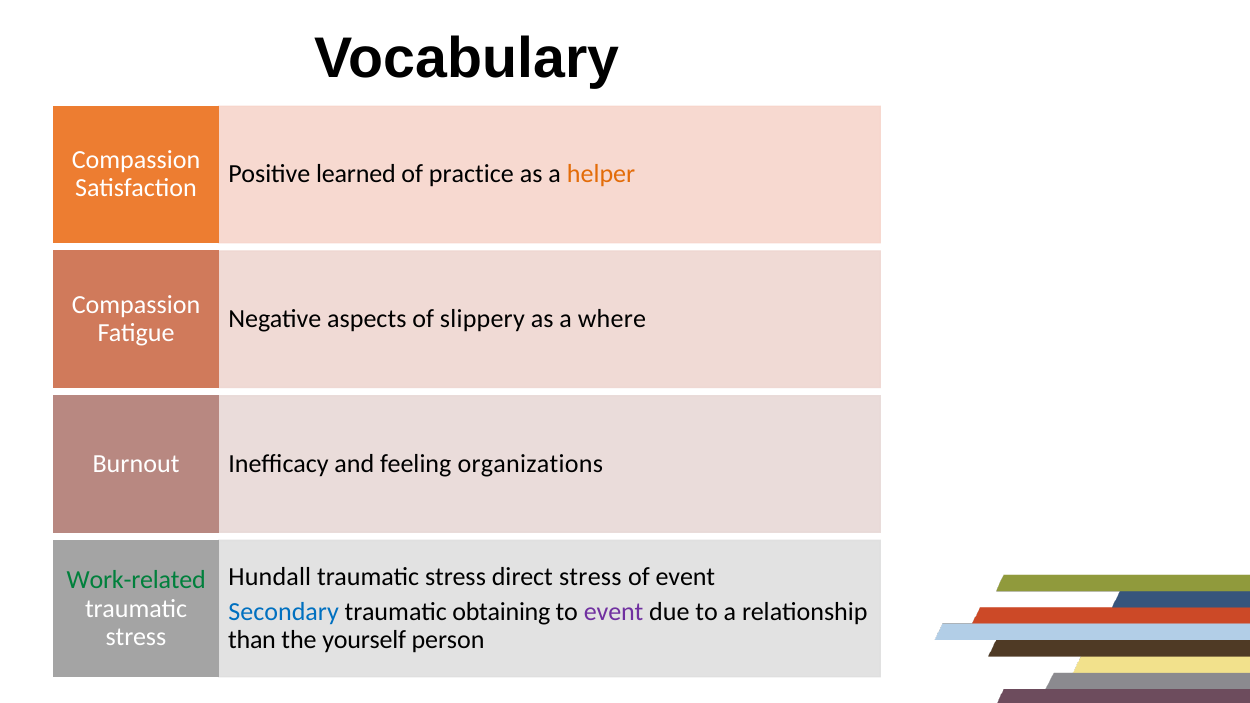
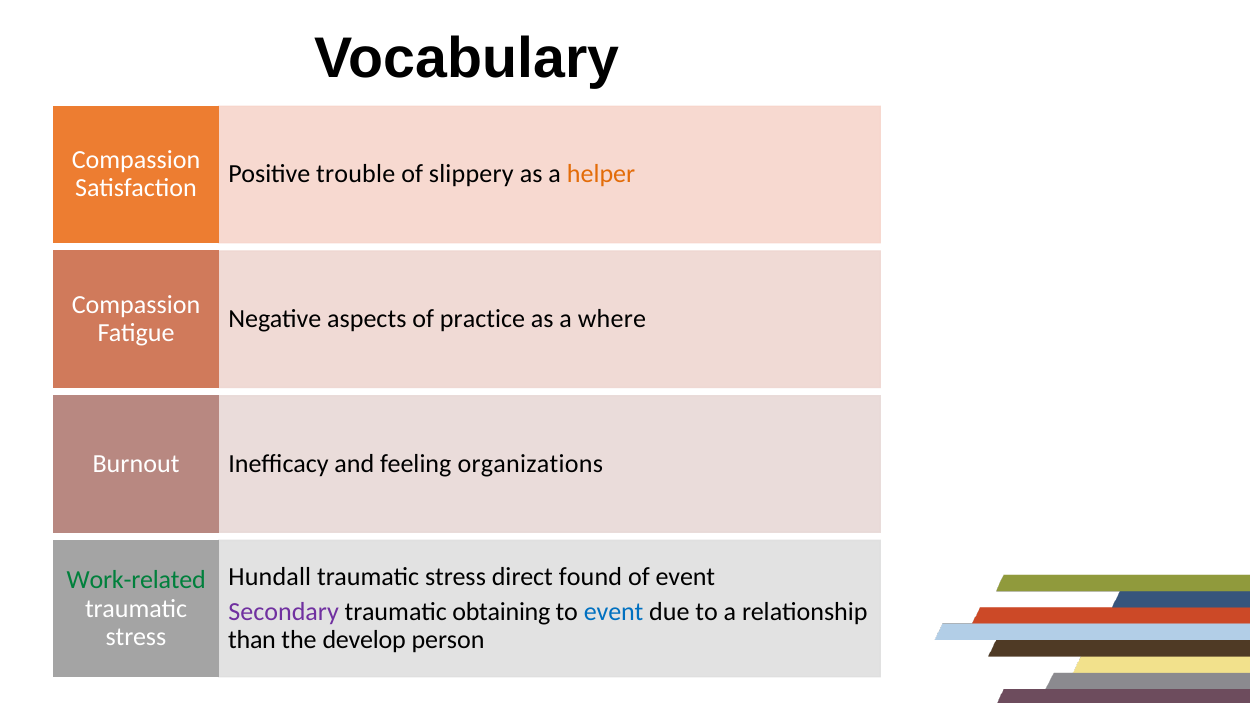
learned: learned -> trouble (356, 174)
practice: practice -> slippery (471, 174)
slippery: slippery -> practice (483, 319)
direct stress: stress -> found (590, 577)
Secondary colour: blue -> purple (284, 612)
event colour: purple -> blue (614, 612)
yourself: yourself -> develop (364, 640)
